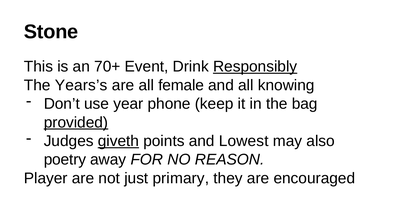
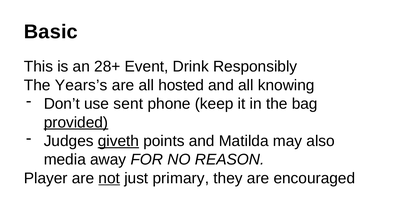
Stone: Stone -> Basic (51, 32)
70+: 70+ -> 28+ (107, 67)
Responsibly underline: present -> none (255, 67)
female: female -> hosted (181, 85)
year: year -> sent (128, 104)
Lowest: Lowest -> Matilda (244, 141)
poetry: poetry -> media (65, 160)
not underline: none -> present (109, 178)
